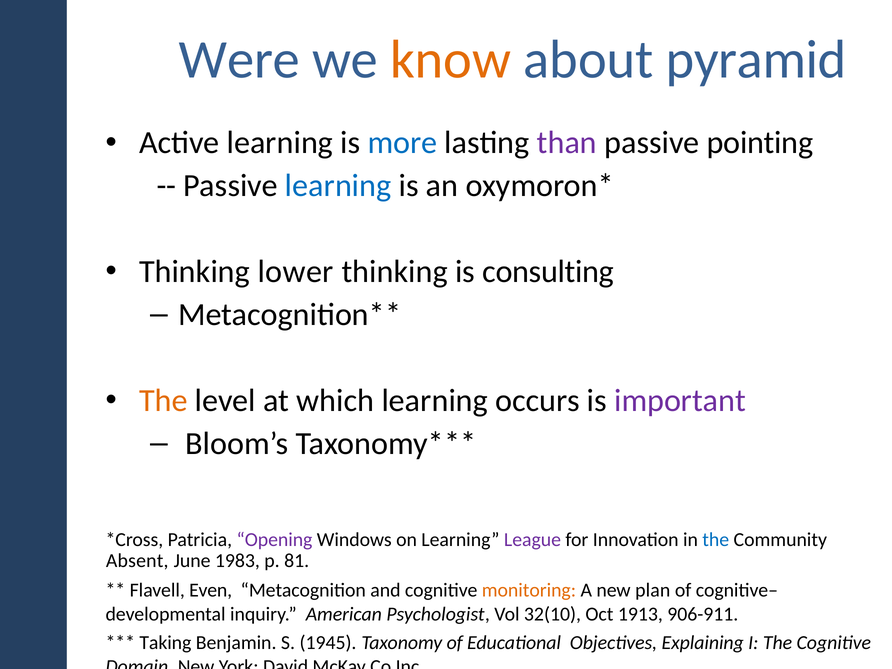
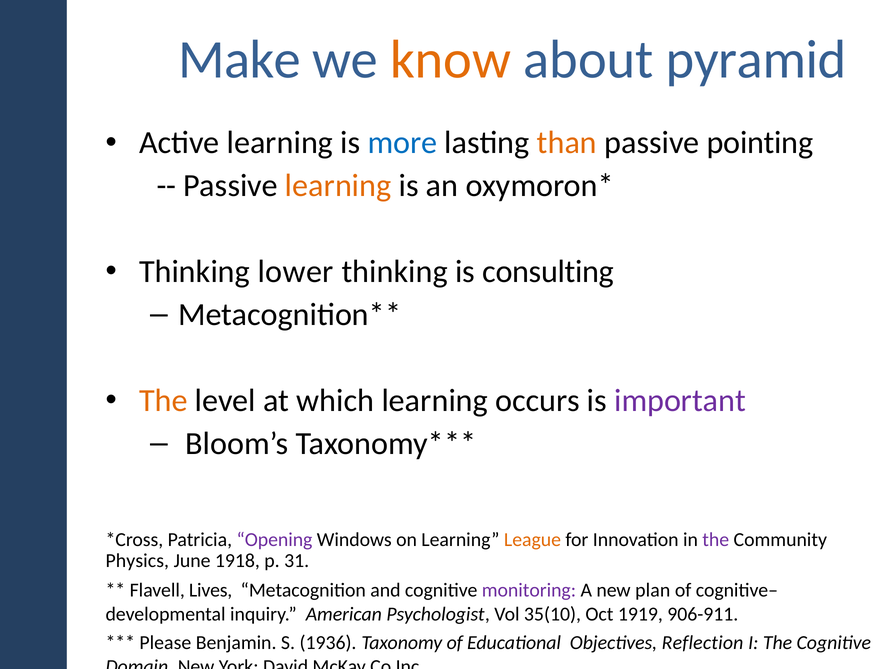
Were: Were -> Make (240, 60)
than colour: purple -> orange (567, 143)
learning colour: blue -> orange (338, 186)
League colour: purple -> orange (533, 540)
the colour: blue -> purple (716, 540)
Absent: Absent -> Physics (137, 561)
1983: 1983 -> 1918 (237, 561)
81: 81 -> 31 (297, 561)
Even: Even -> Lives (211, 590)
monitoring colour: orange -> purple (529, 590)
32(10: 32(10 -> 35(10 (552, 614)
1913: 1913 -> 1919 (640, 614)
Taking: Taking -> Please (165, 643)
1945: 1945 -> 1936 (328, 643)
Explaining: Explaining -> Reflection (703, 643)
